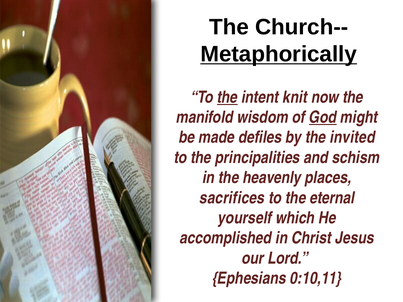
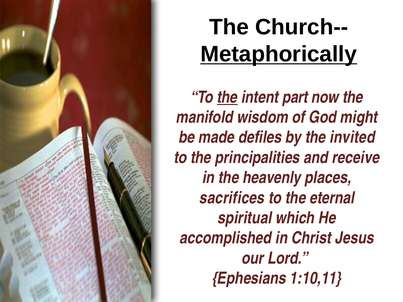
knit: knit -> part (295, 97)
God underline: present -> none (323, 117)
schism: schism -> receive (356, 158)
yourself: yourself -> spiritual (245, 218)
0:10,11: 0:10,11 -> 1:10,11 (316, 279)
